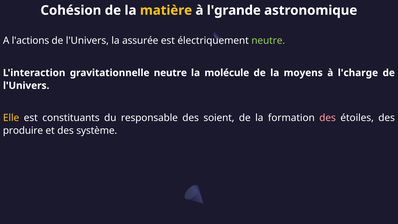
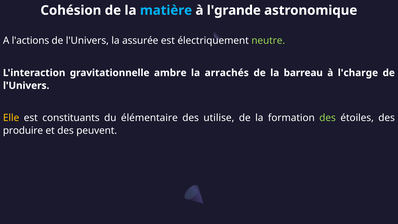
matière colour: yellow -> light blue (166, 10)
gravitationnelle neutre: neutre -> ambre (170, 73)
molécule: molécule -> arrachés (227, 73)
moyens: moyens -> barreau (303, 73)
responsable: responsable -> élémentaire (149, 118)
soient: soient -> utilise (219, 118)
des colour: pink -> light green (328, 118)
système: système -> peuvent (97, 131)
